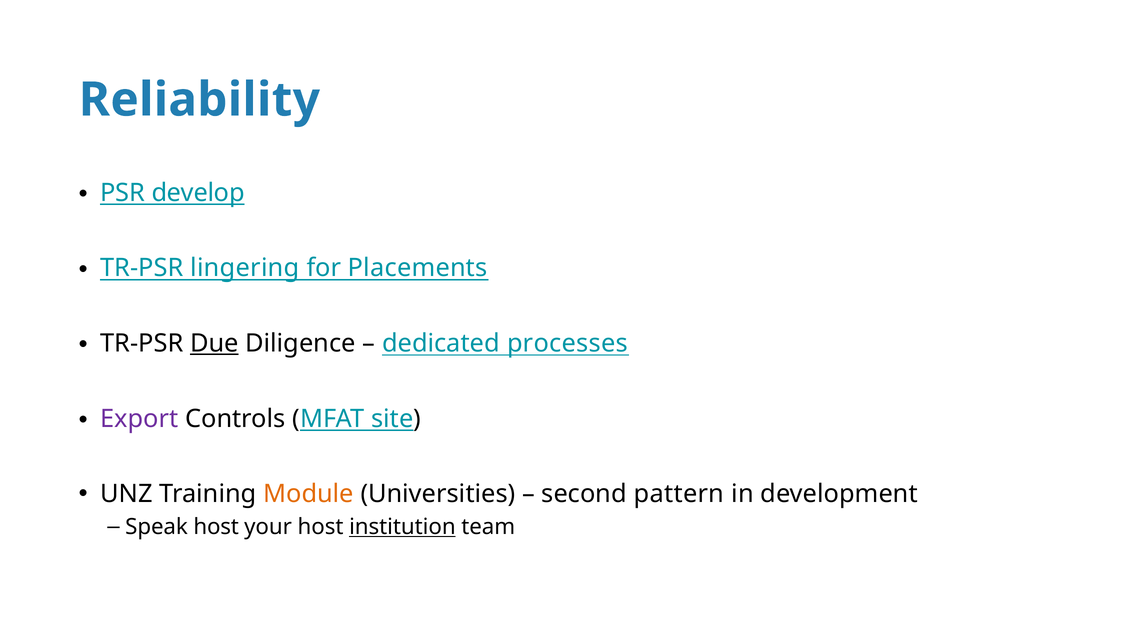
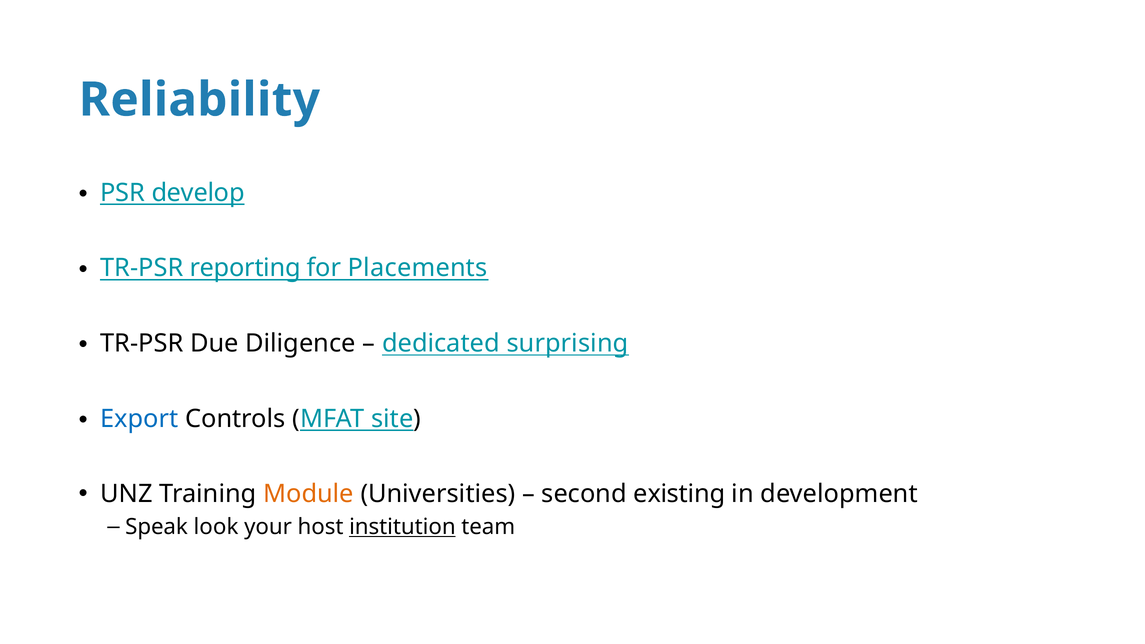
lingering: lingering -> reporting (245, 268)
Due underline: present -> none (214, 343)
processes: processes -> surprising (568, 343)
Export colour: purple -> blue (139, 419)
pattern: pattern -> existing (679, 494)
Speak host: host -> look (216, 527)
